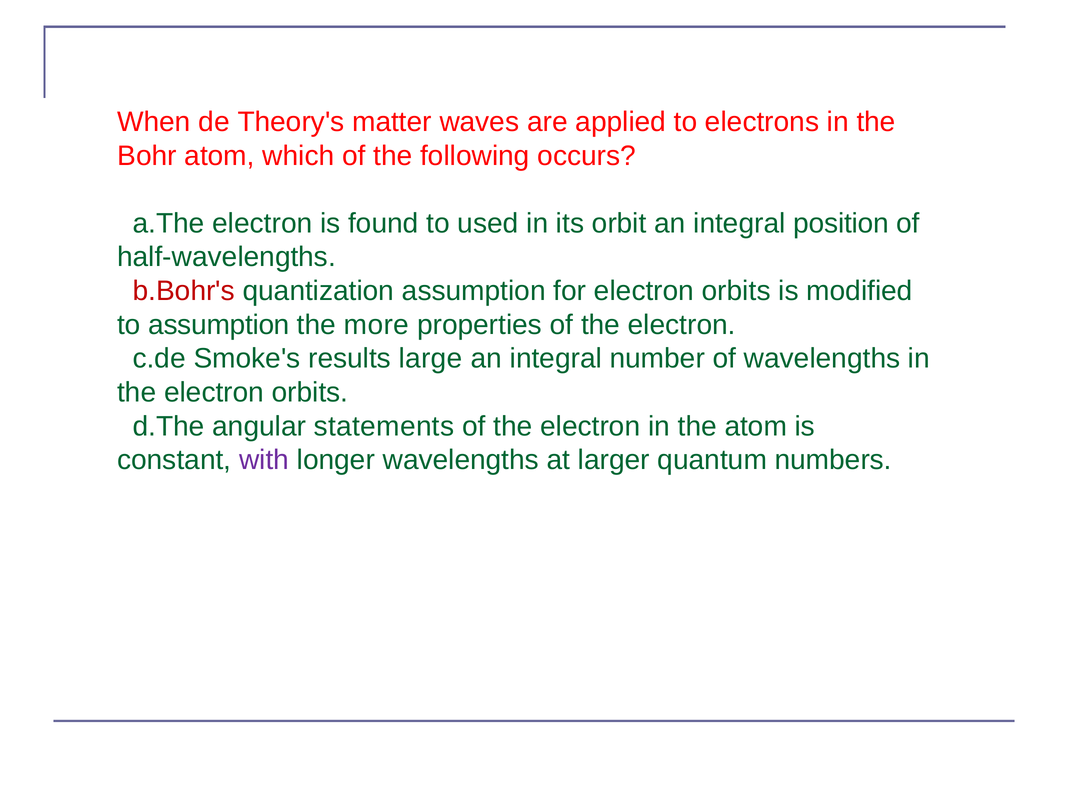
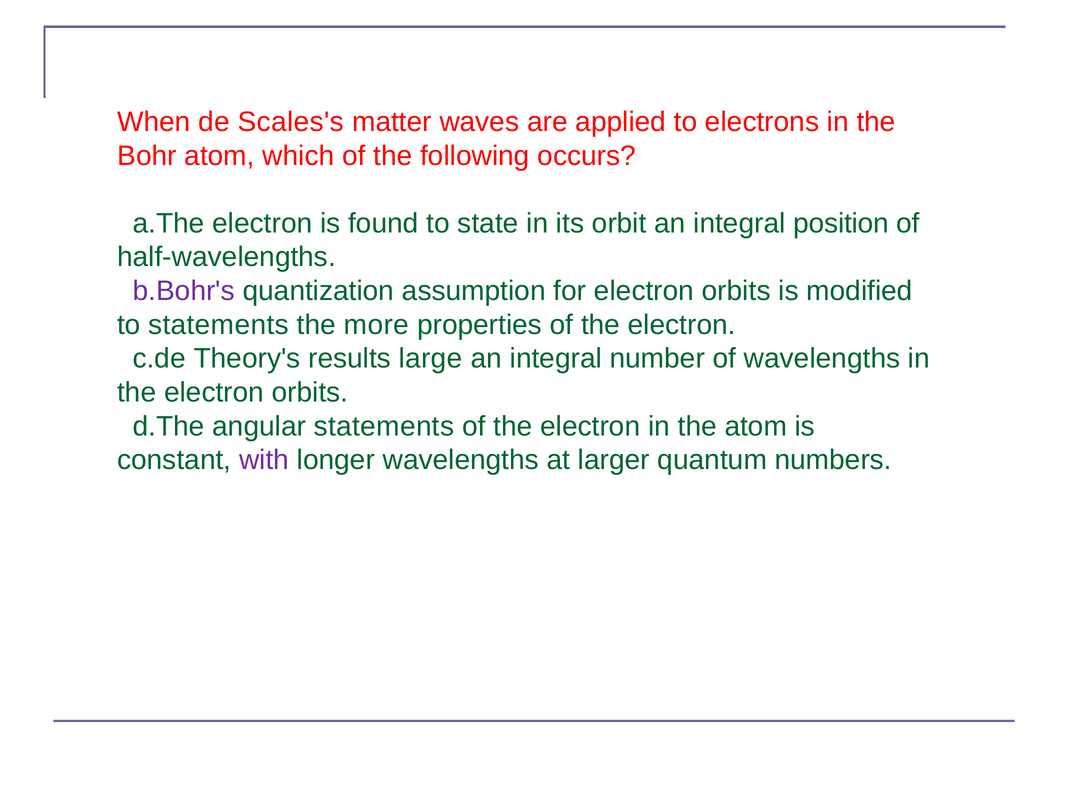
Theory's: Theory's -> Scales's (291, 122)
used: used -> state (488, 223)
b.Bohr's colour: red -> purple (184, 291)
to assumption: assumption -> statements (219, 325)
Smoke's: Smoke's -> Theory's (247, 359)
